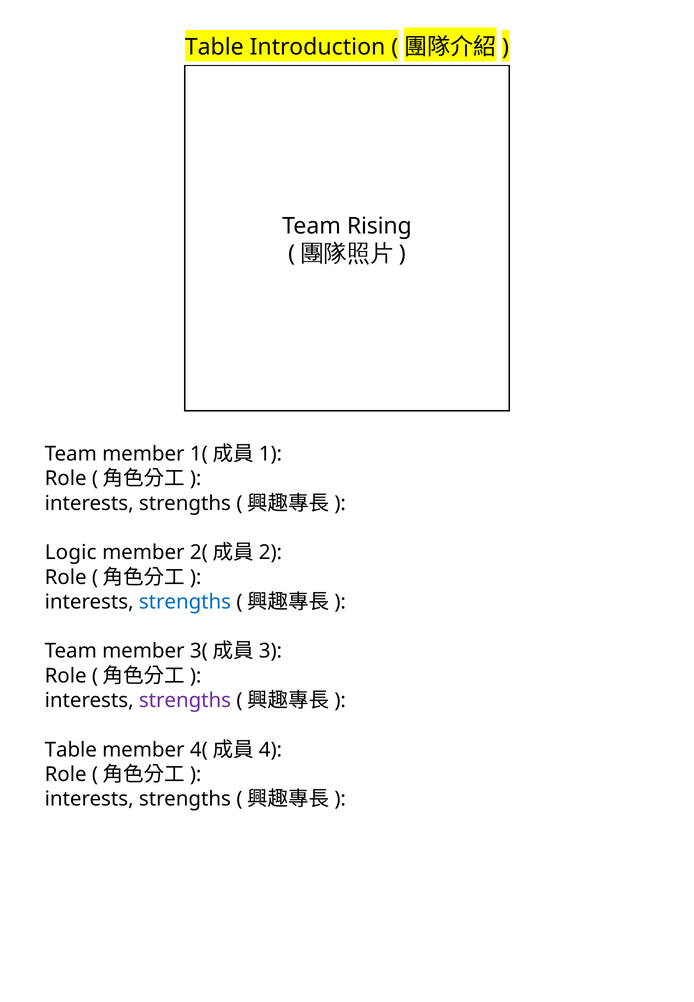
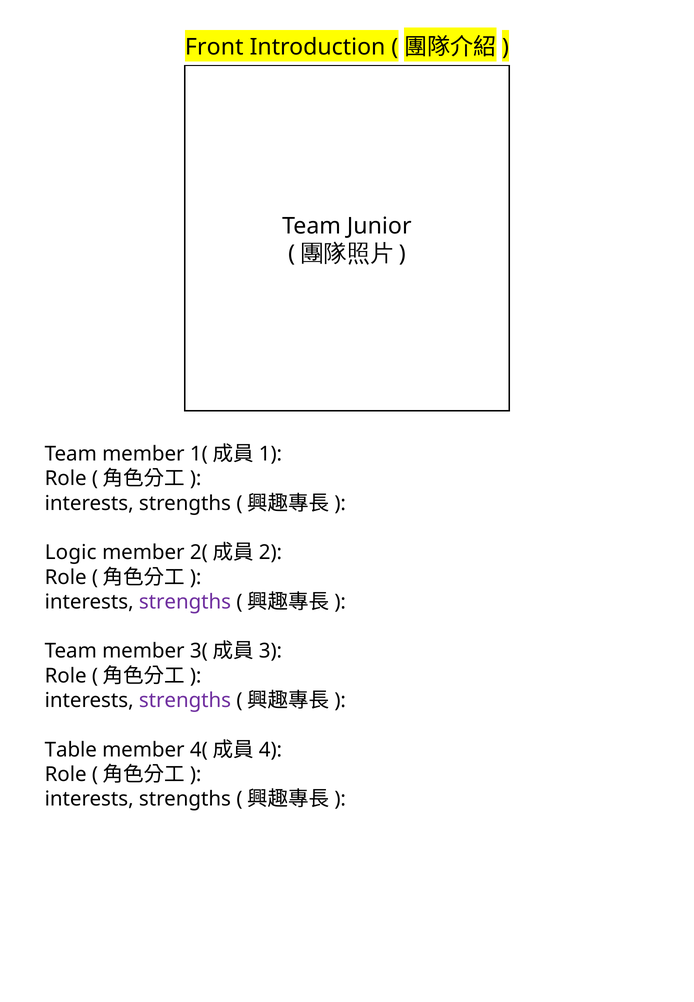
Table: Table -> Front (214, 47)
Rising: Rising -> Junior (379, 226)
strengths colour: blue -> purple (185, 602)
